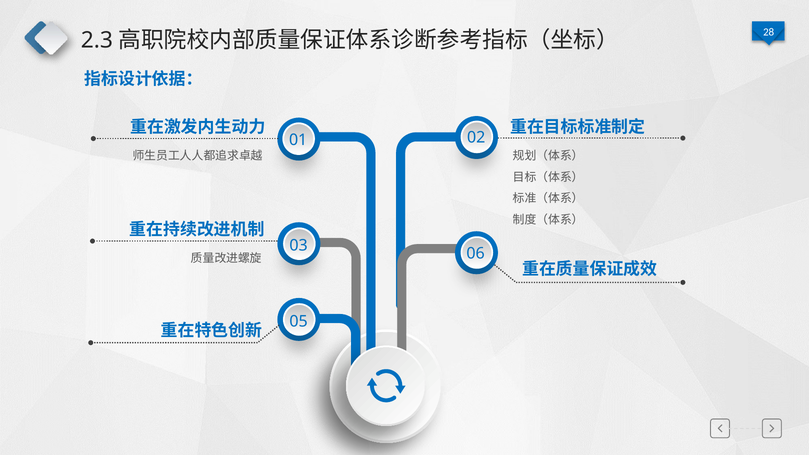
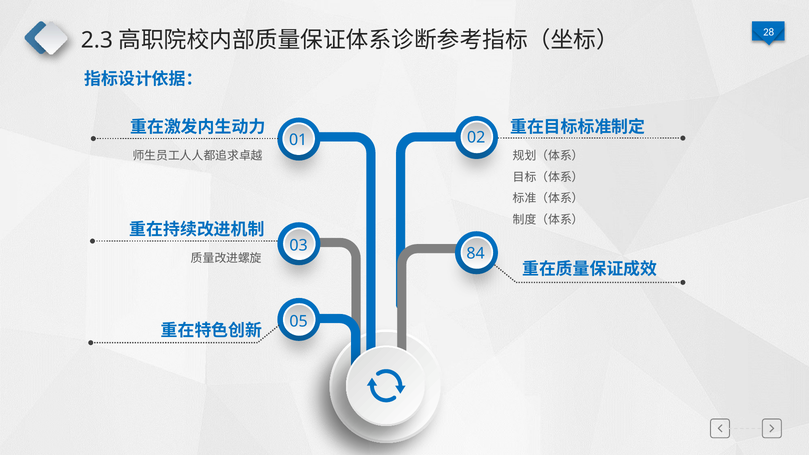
06: 06 -> 84 (476, 253)
